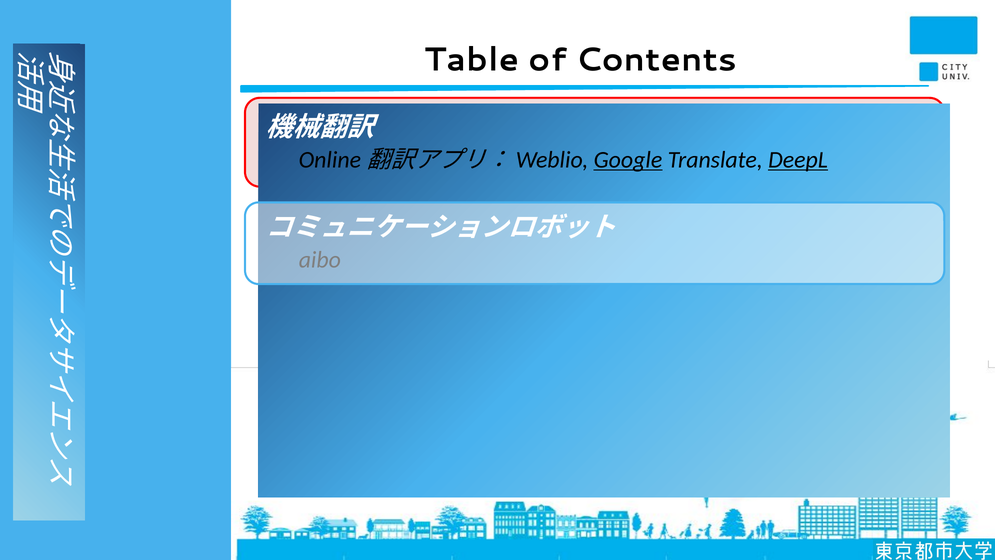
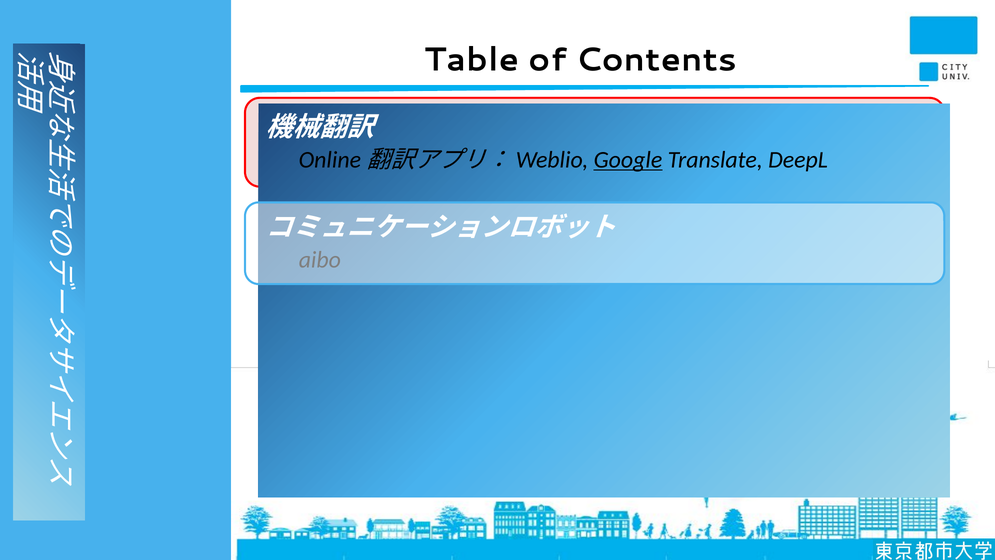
DeepL underline: present -> none (798, 160)
